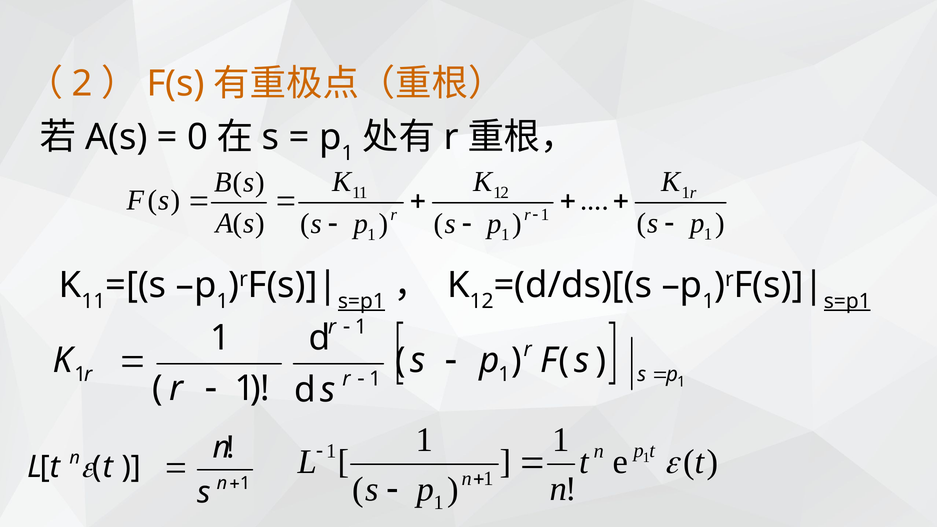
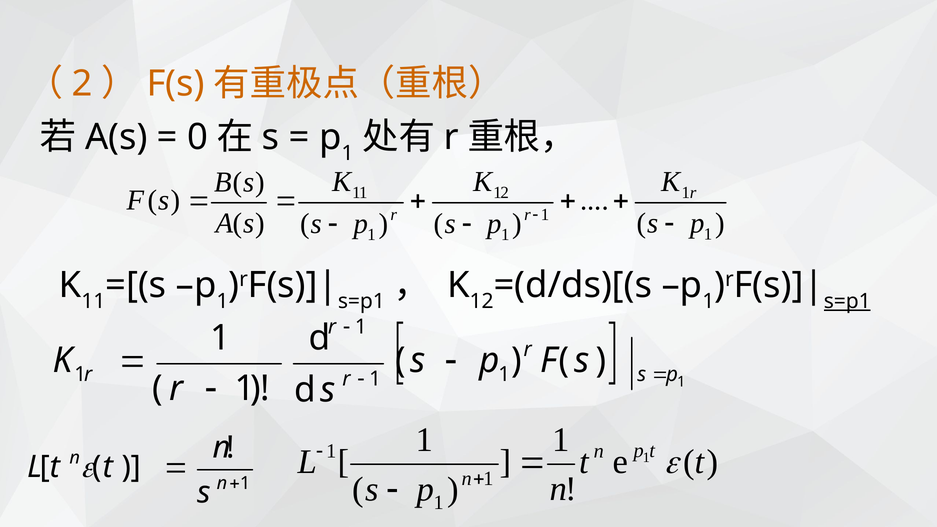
s=p1 underline: present -> none (361, 301)
